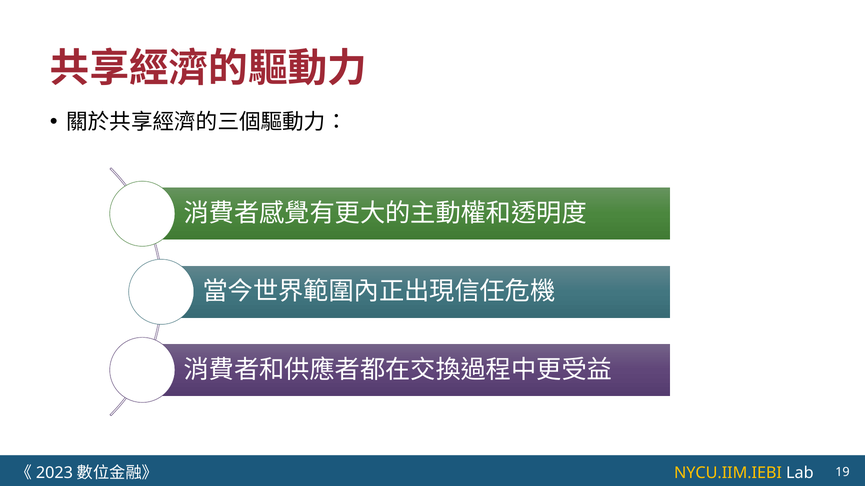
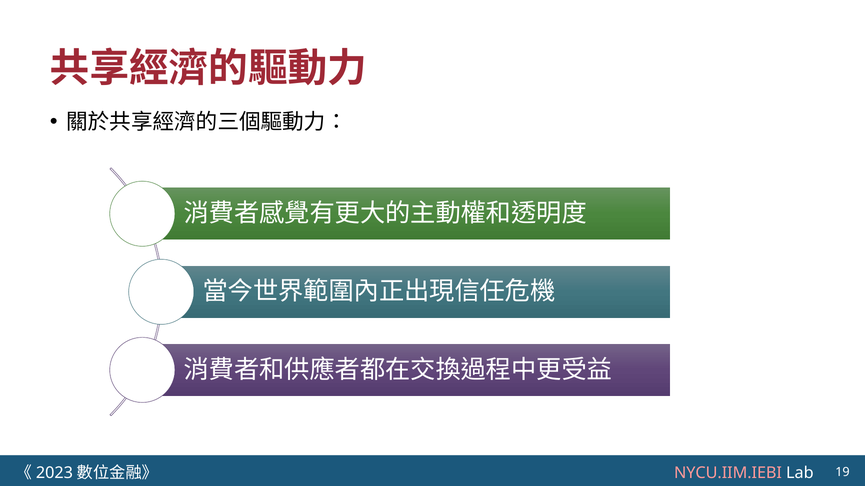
NYCU.IIM.IEBI colour: yellow -> pink (728, 474)
